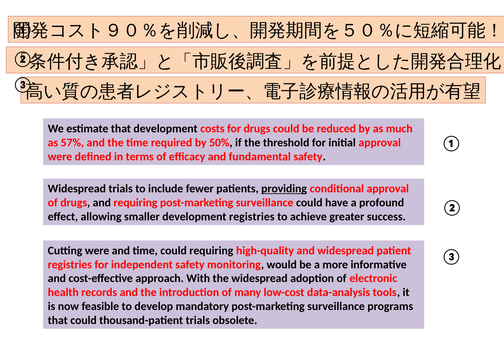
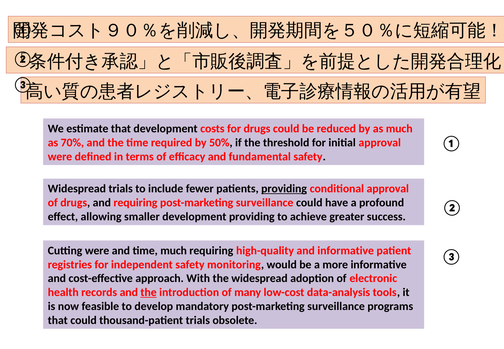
57%: 57% -> 70% (72, 143)
development registries: registries -> providing (252, 217)
time could: could -> much (174, 250)
and widespread: widespread -> informative (346, 250)
the underline: none -> present (149, 292)
